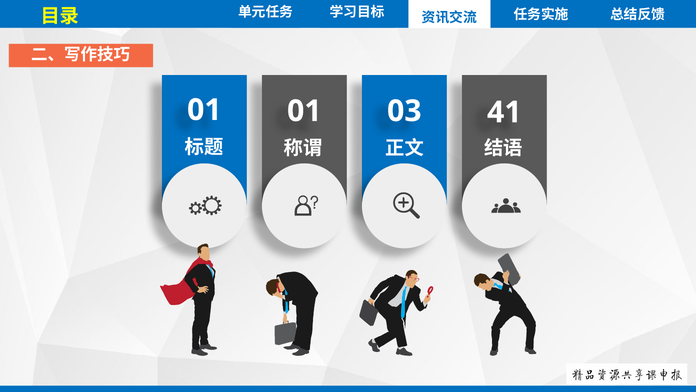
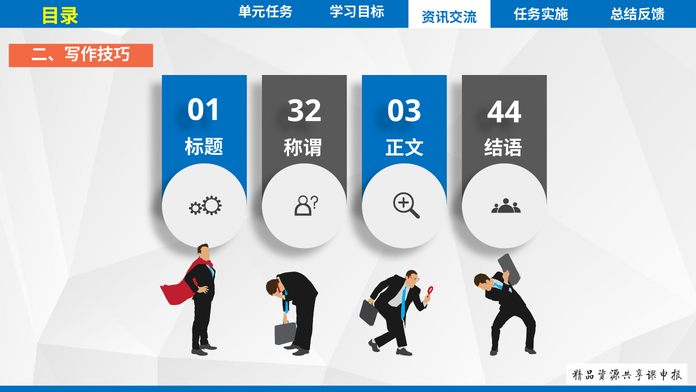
01 01: 01 -> 32 (304, 111)
41: 41 -> 44 (504, 112)
